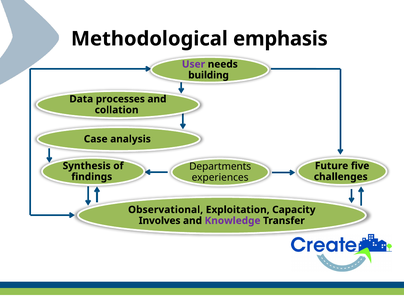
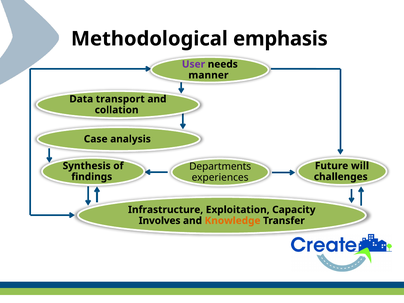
building: building -> manner (208, 75)
processes: processes -> transport (120, 99)
five: five -> will (360, 166)
Observational: Observational -> Infrastructure (166, 210)
Knowledge colour: purple -> orange (233, 221)
